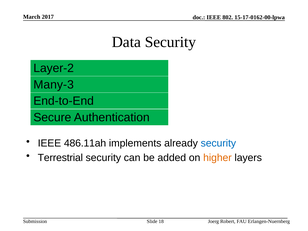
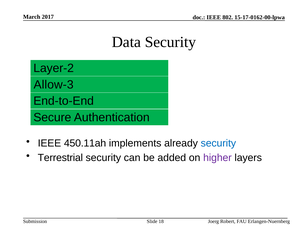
Many-3: Many-3 -> Allow-3 (54, 85)
486.11ah: 486.11ah -> 450.11ah (85, 143)
higher colour: orange -> purple (217, 158)
